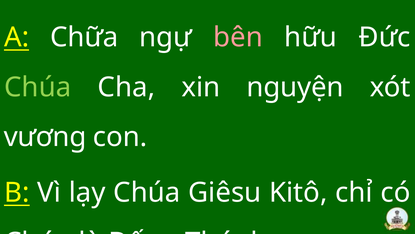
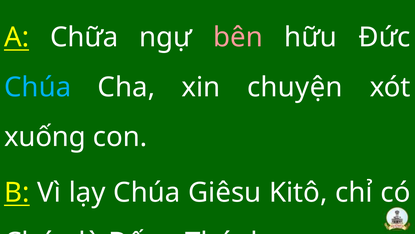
Chúa colour: light green -> light blue (38, 87)
nguyện: nguyện -> chuyện (295, 87)
vương: vương -> xuống (45, 137)
